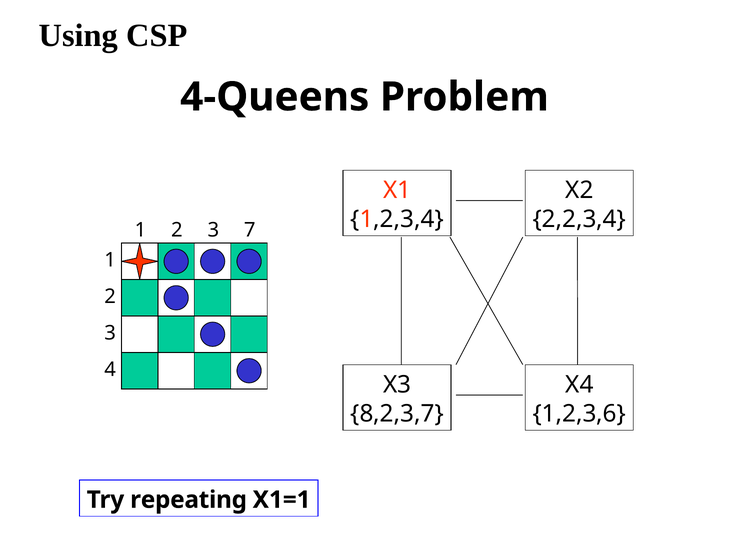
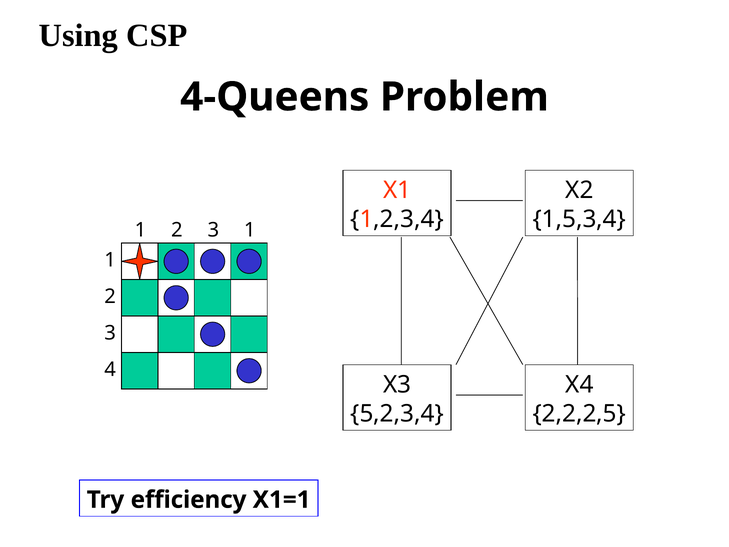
2,2,3,4: 2,2,3,4 -> 1,5,3,4 (579, 219)
2 7: 7 -> 1 (250, 230)
8,2,3,7: 8,2,3,7 -> 5,2,3,4 (397, 414)
1,2,3,6: 1,2,3,6 -> 2,2,2,5 (579, 414)
repeating: repeating -> efficiency (189, 500)
